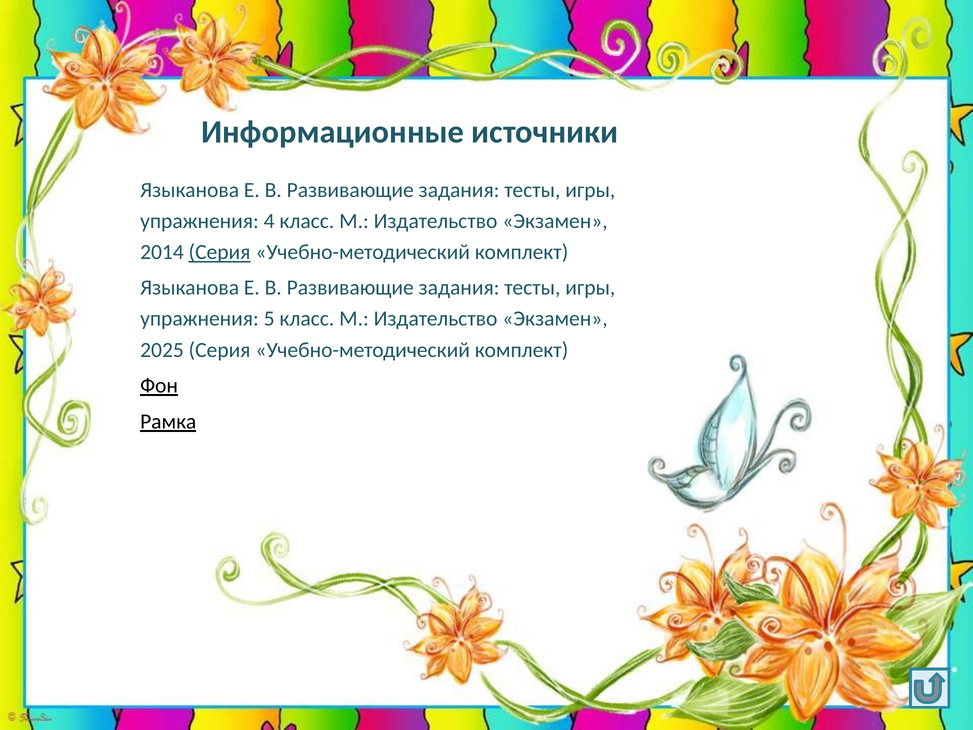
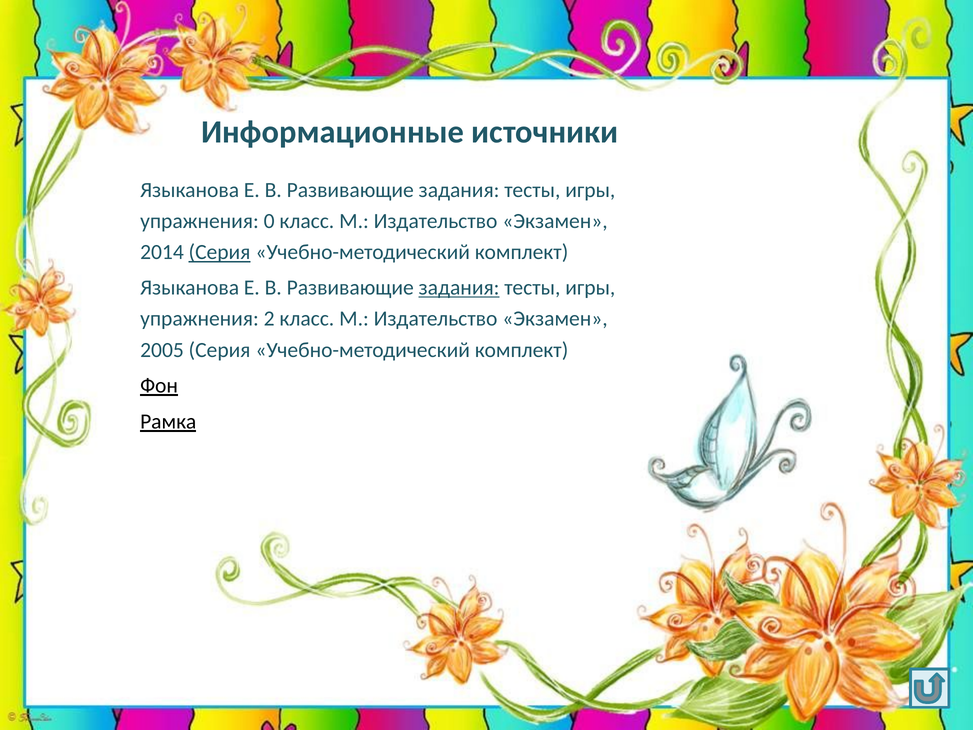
4: 4 -> 0 (269, 221)
задания underline: none -> present (459, 288)
5: 5 -> 2 (269, 319)
2025: 2025 -> 2005 (162, 350)
